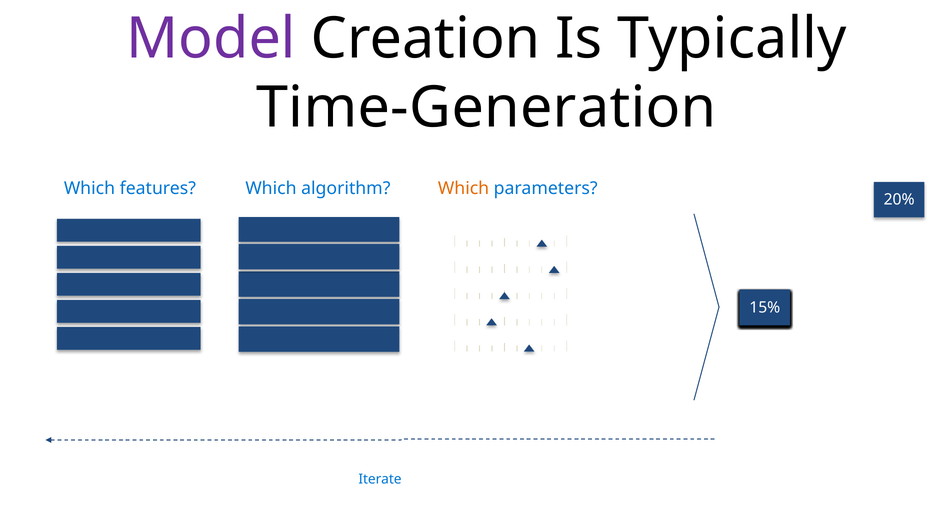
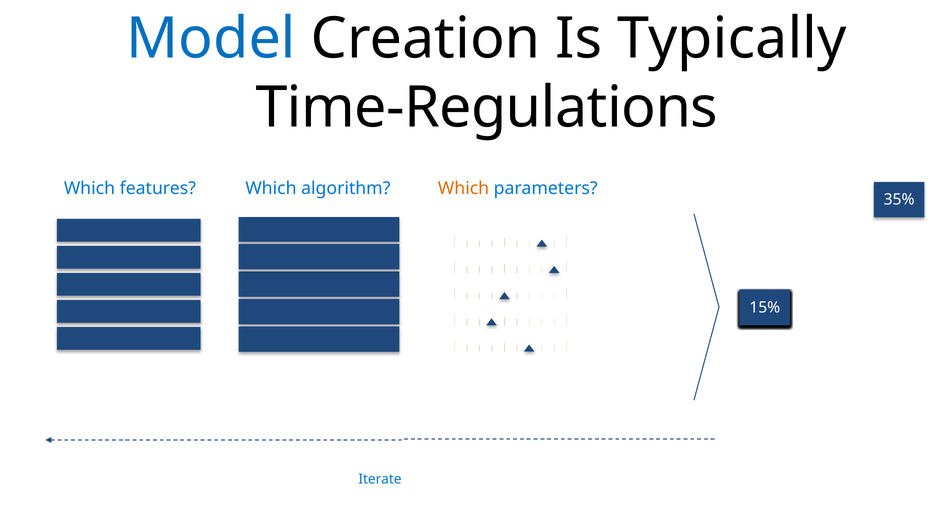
Model colour: purple -> blue (211, 39)
Time-Generation: Time-Generation -> Time-Regulations (487, 108)
20%: 20% -> 35% (899, 199)
